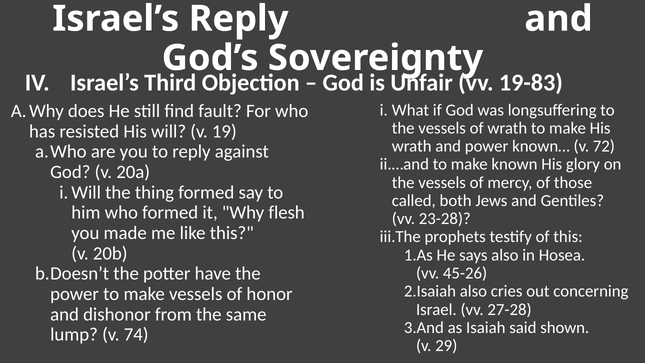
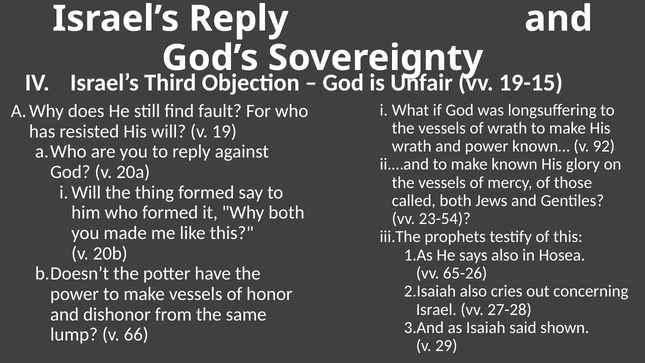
19-83: 19-83 -> 19-15 (531, 83)
72: 72 -> 92 (604, 146)
Why flesh: flesh -> both (286, 213)
23-28: 23-28 -> 23-54 (445, 219)
45-26: 45-26 -> 65-26 (465, 273)
74: 74 -> 66 (136, 335)
